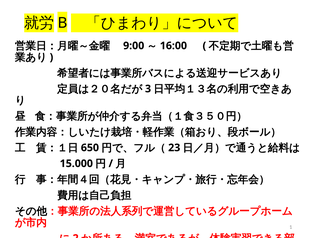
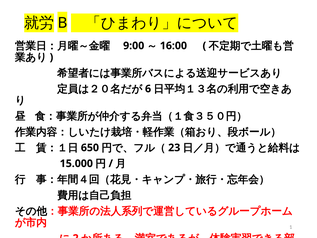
3: 3 -> 6 (148, 89)
